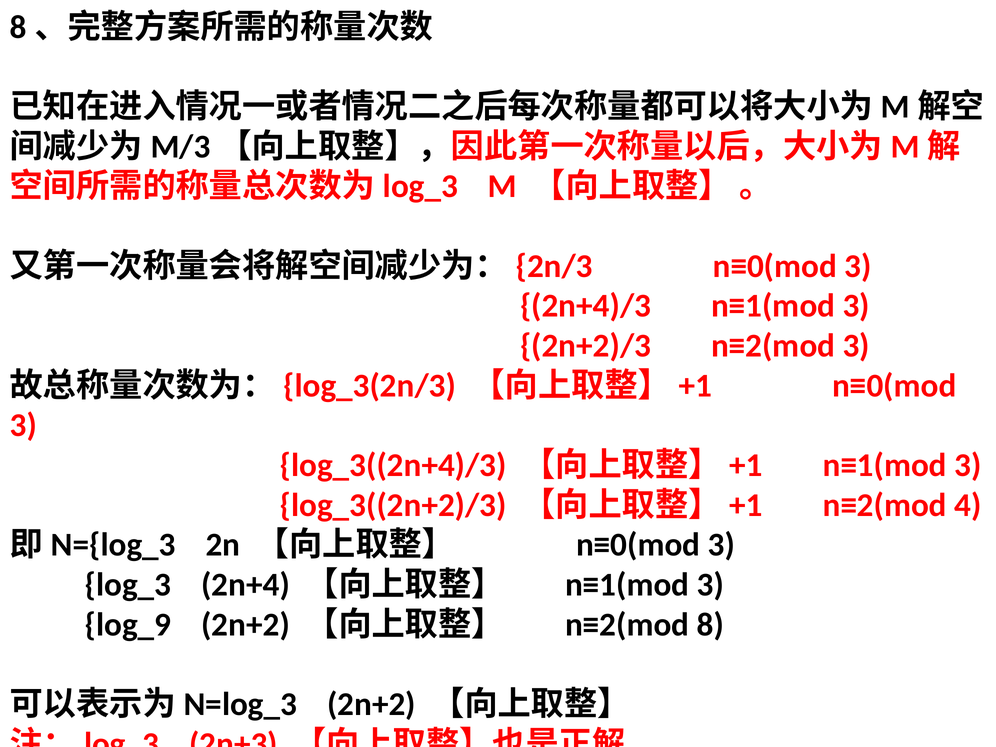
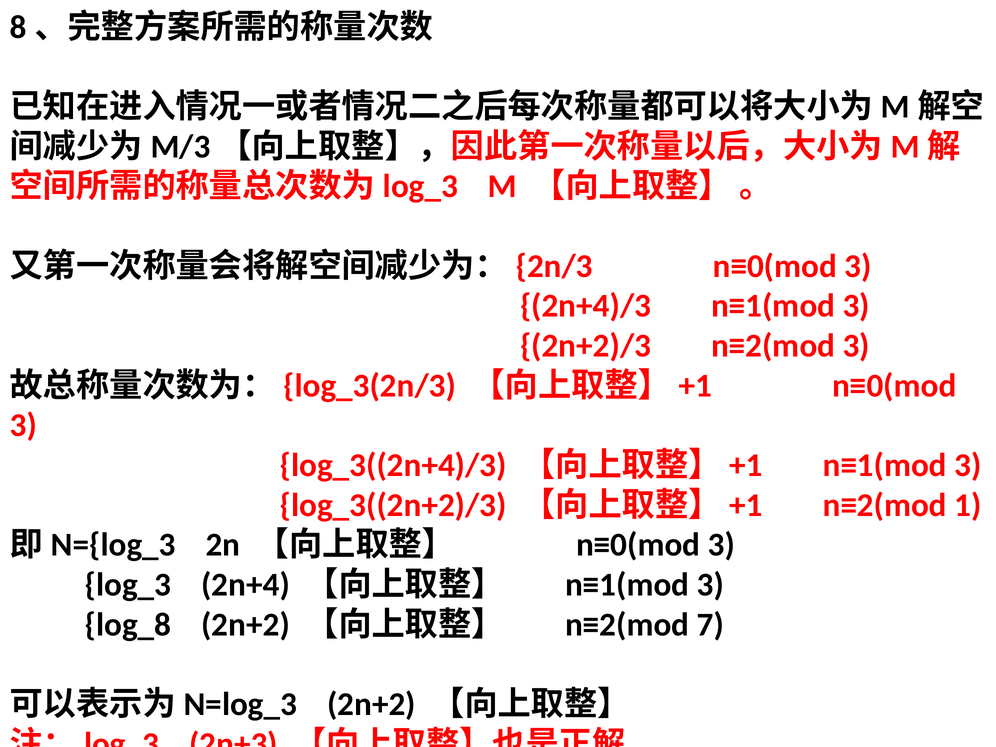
4: 4 -> 1 (968, 505)
log_9: log_9 -> log_8 (128, 625)
8: 8 -> 7 (710, 625)
